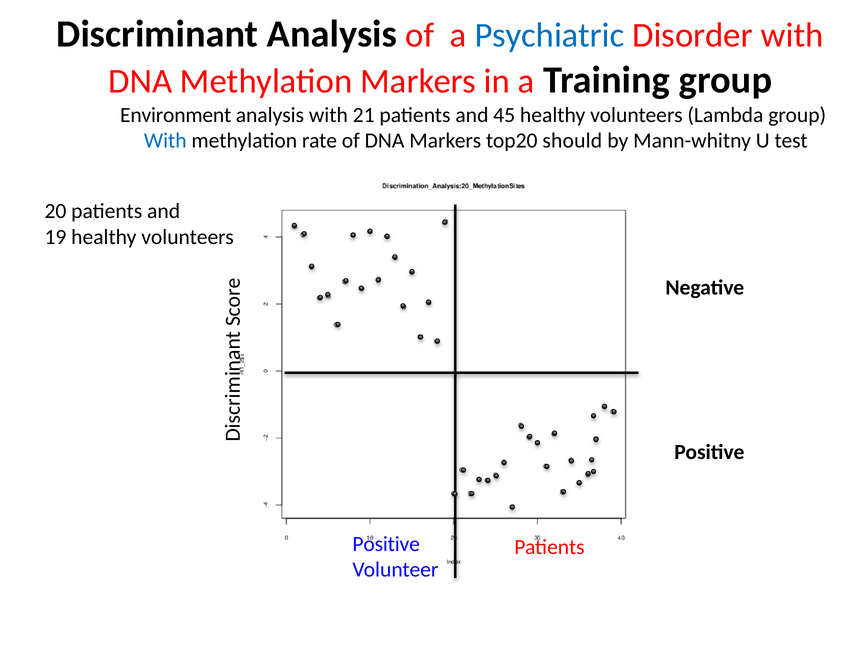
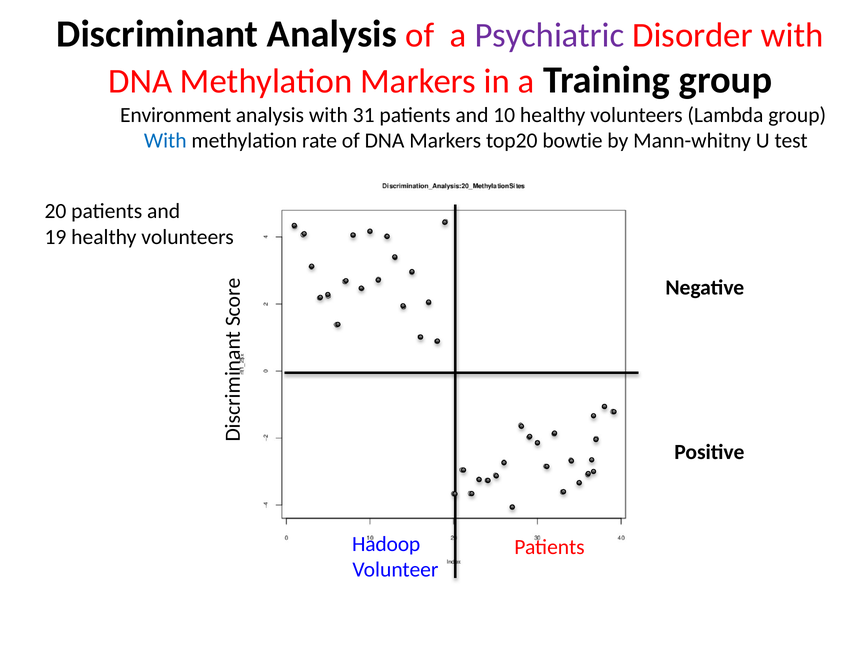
Psychiatric colour: blue -> purple (549, 35)
21: 21 -> 31 (364, 115)
45: 45 -> 10 (504, 115)
should: should -> bowtie (572, 141)
Positive: Positive -> Hadoop (386, 544)
